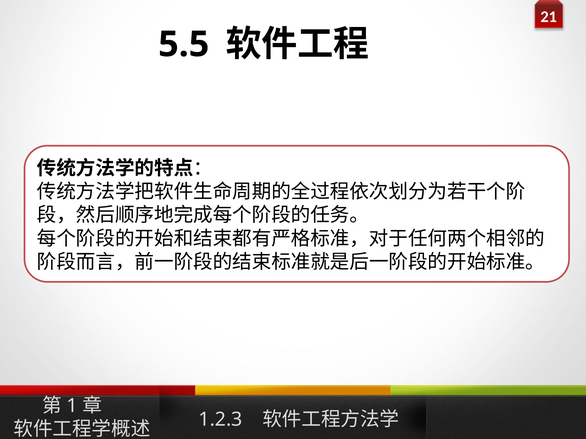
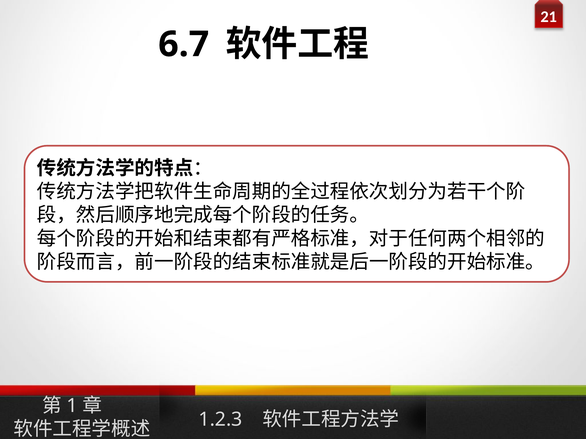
5.5: 5.5 -> 6.7 (184, 44)
